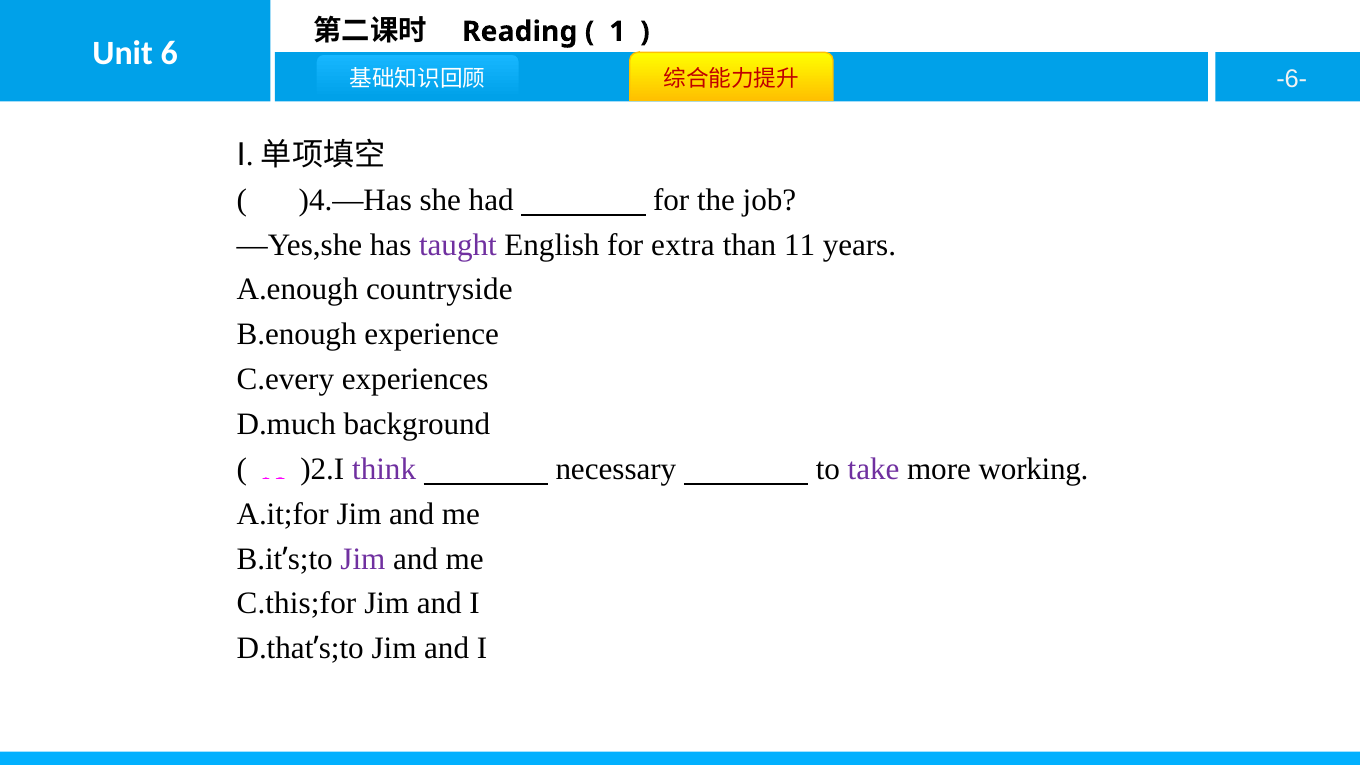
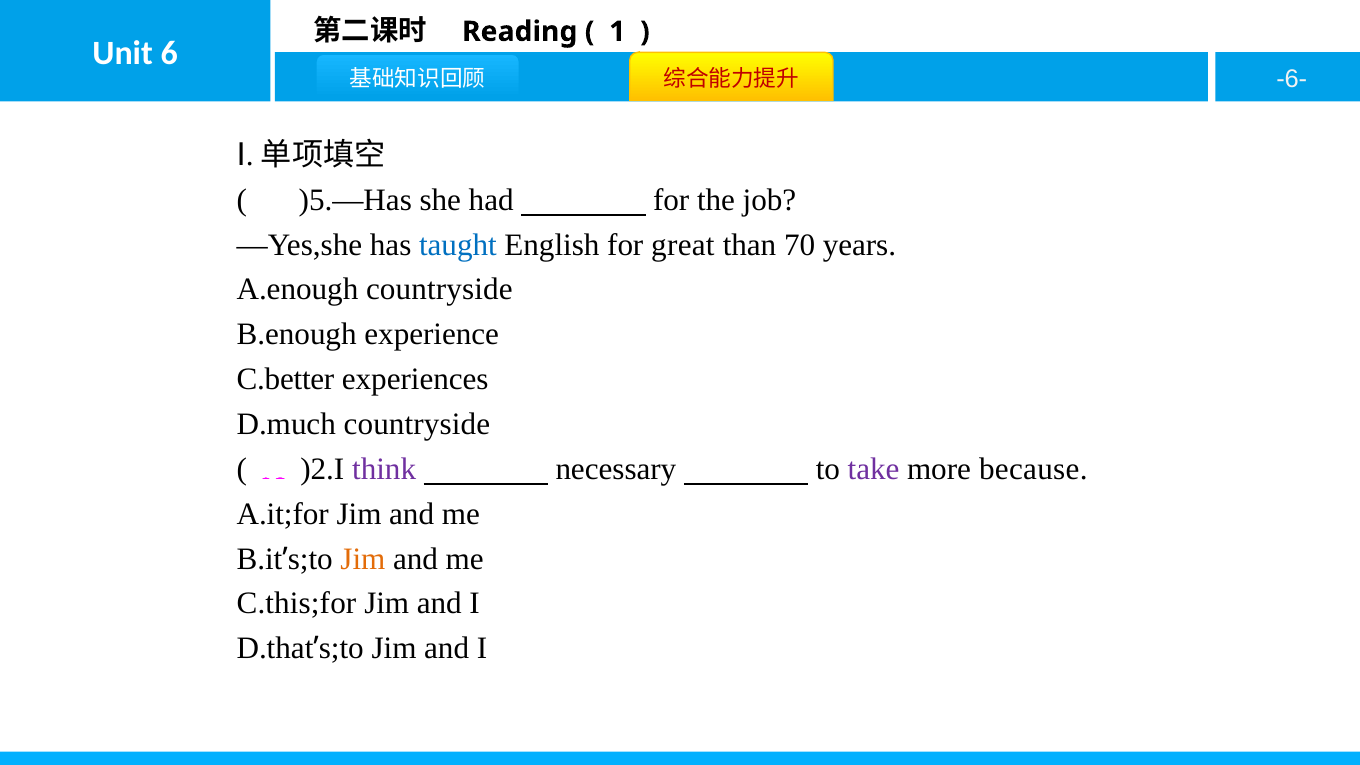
)4.—Has: )4.—Has -> )5.—Has (355, 200)
taught colour: purple -> blue (458, 245)
extra: extra -> great (683, 245)
11: 11 -> 70 (800, 245)
C.every: C.every -> C.better (286, 379)
D.much background: background -> countryside (417, 424)
working: working -> because (1033, 469)
Jim colour: purple -> orange (363, 559)
